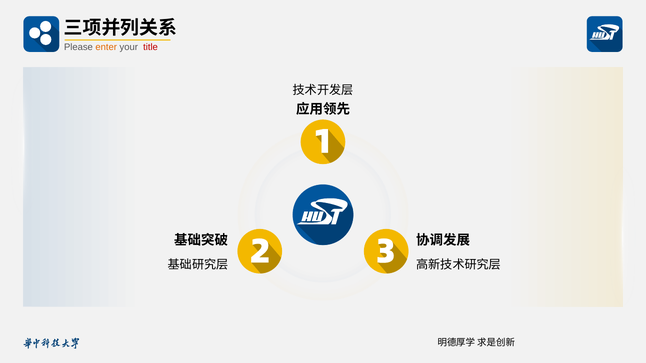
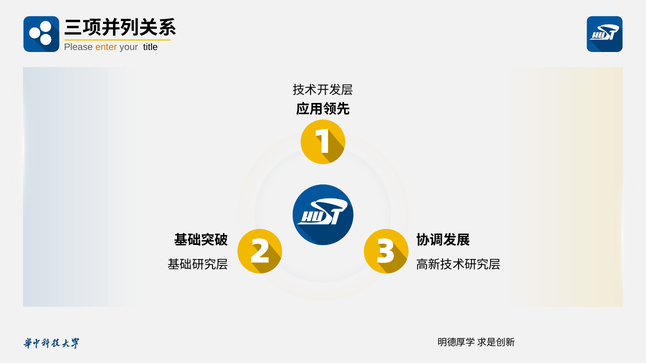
title colour: red -> black (151, 47)
